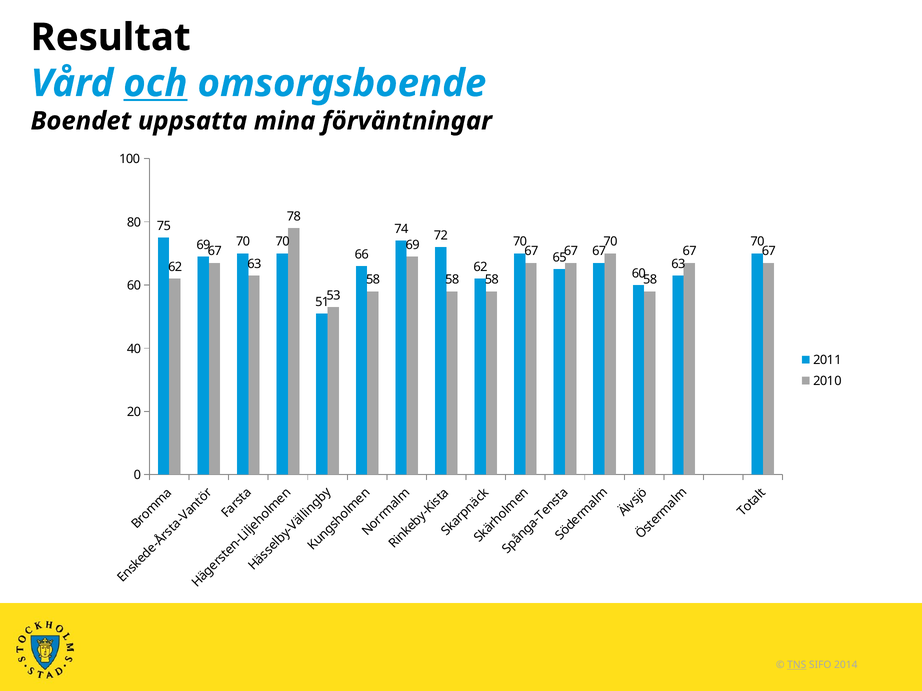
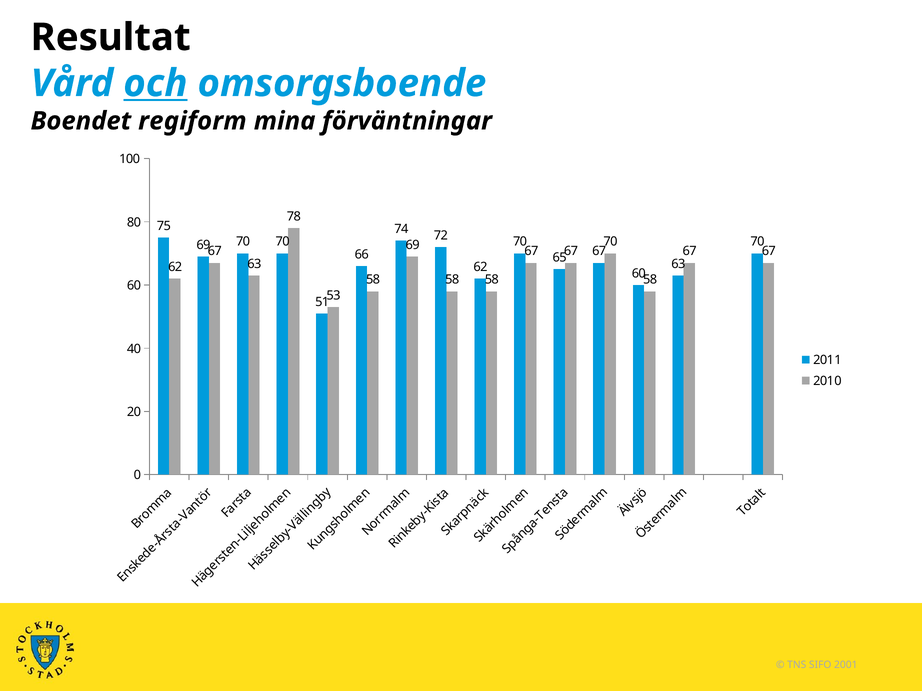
uppsatta: uppsatta -> regiform (192, 121)
TNS underline: present -> none (797, 665)
2014: 2014 -> 2001 (846, 665)
